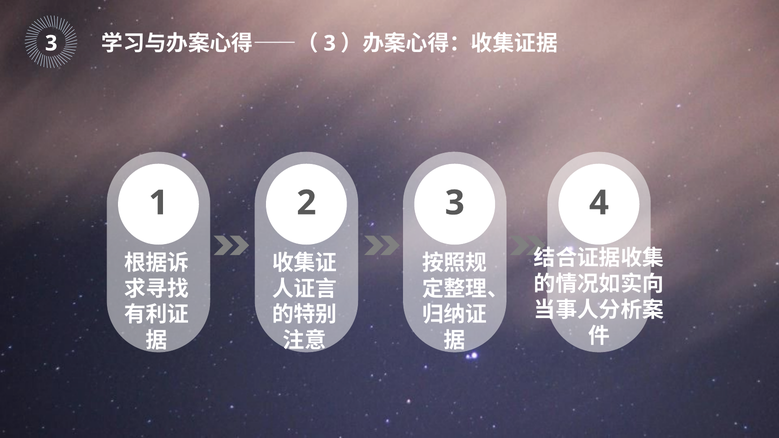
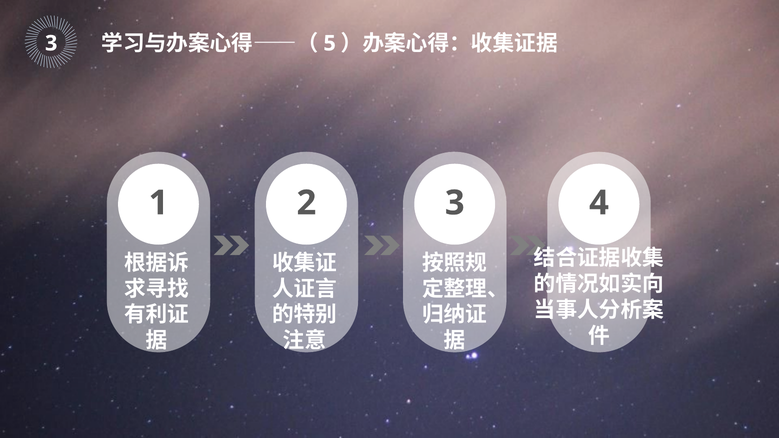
3: 3 -> 5 (330, 43)
